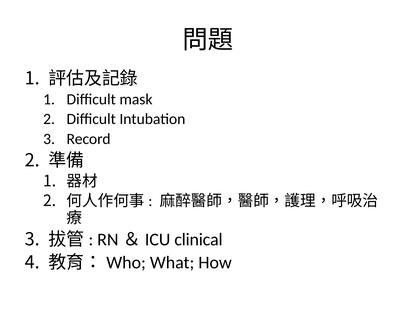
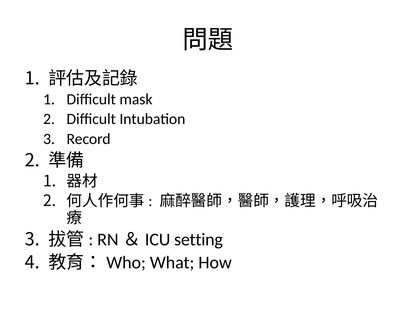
clinical: clinical -> setting (198, 240)
